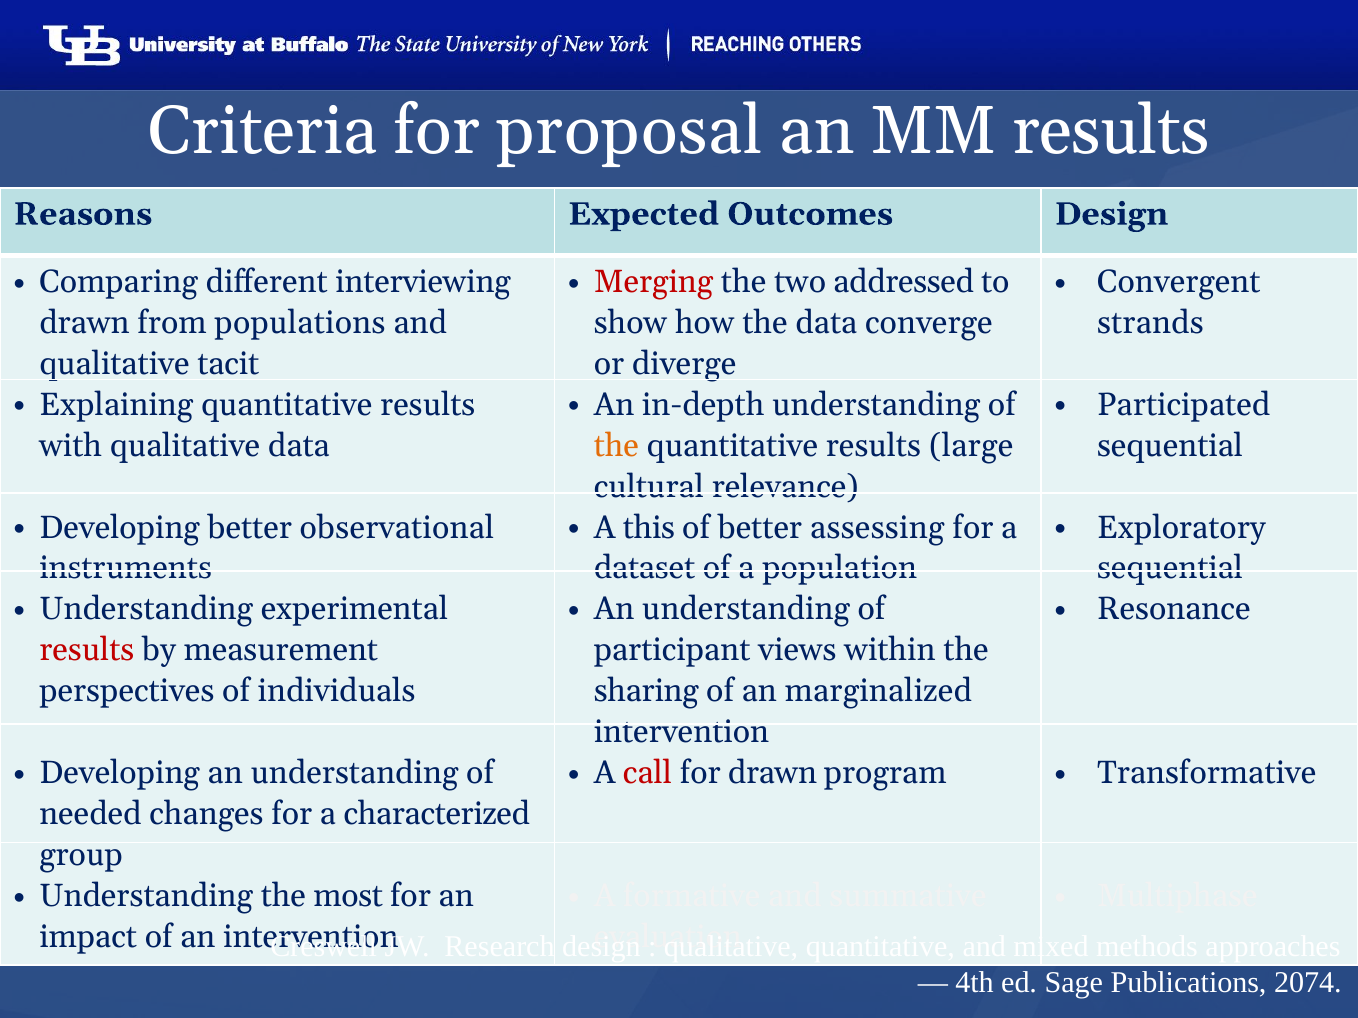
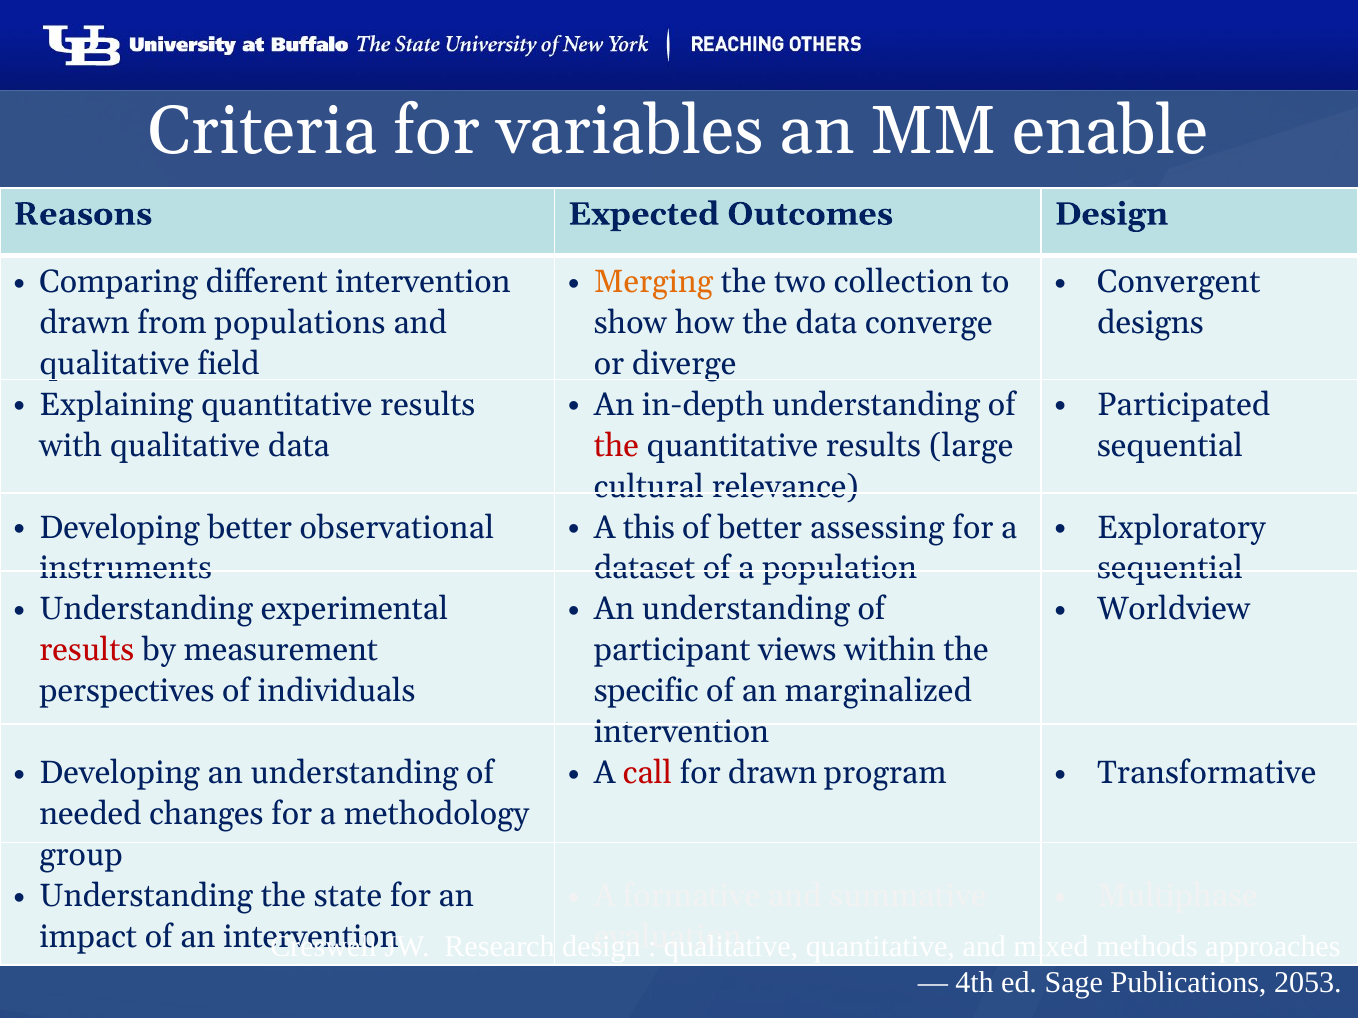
proposal: proposal -> variables (630, 131)
MM results: results -> enable (1111, 131)
different interviewing: interviewing -> intervention (423, 282)
Merging colour: red -> orange (654, 282)
addressed: addressed -> collection (903, 282)
strands: strands -> designs (1150, 323)
tacit: tacit -> field (228, 364)
the colour: orange -> red (616, 446)
Resonance: Resonance -> Worldview (1174, 610)
sharing: sharing -> specific (646, 692)
characterized: characterized -> methodology (437, 814)
most: most -> state (348, 896)
2074: 2074 -> 2053 (1308, 983)
